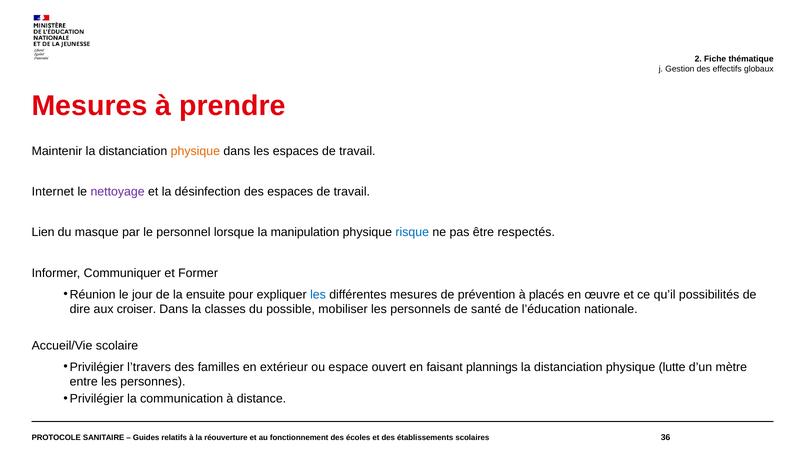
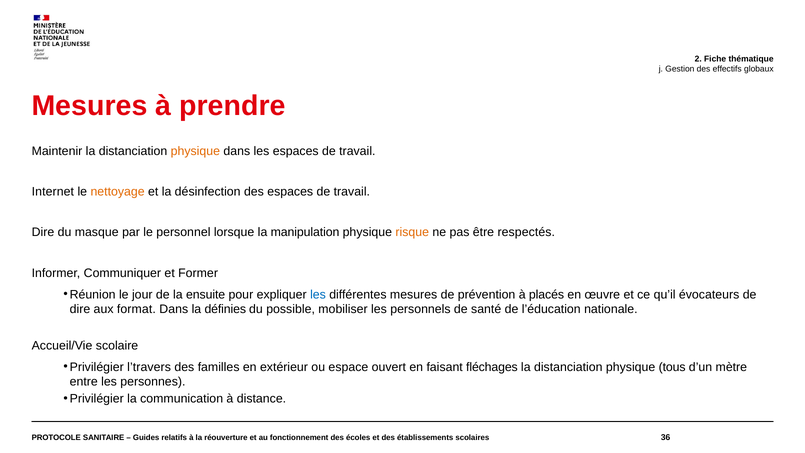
nettoyage colour: purple -> orange (118, 192)
Lien: Lien -> Dire (43, 232)
risque colour: blue -> orange (412, 232)
possibilités: possibilités -> évocateurs (709, 294)
croiser: croiser -> format (136, 309)
classes: classes -> définies (225, 309)
plannings: plannings -> fléchages (492, 367)
lutte: lutte -> tous (672, 367)
